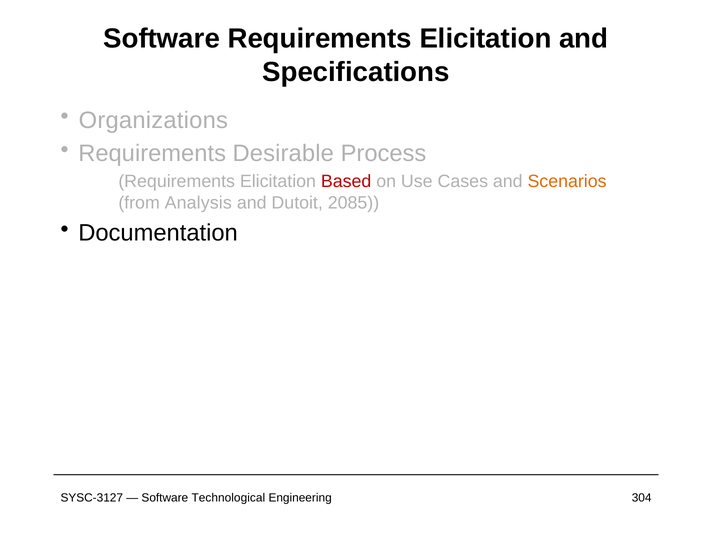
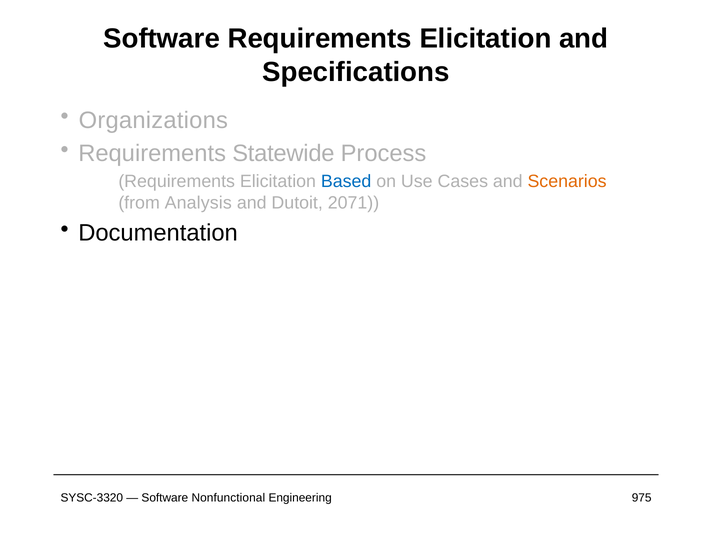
Desirable: Desirable -> Statewide (283, 154)
Based colour: red -> blue (346, 182)
2085: 2085 -> 2071 (353, 203)
SYSC-3127: SYSC-3127 -> SYSC-3320 (92, 498)
Technological: Technological -> Nonfunctional (228, 498)
304: 304 -> 975 (642, 498)
